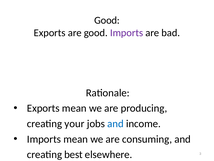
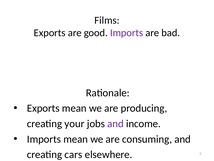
Good: Good -> Films (107, 20)
and colour: blue -> purple (115, 123)
best: best -> cars (73, 154)
